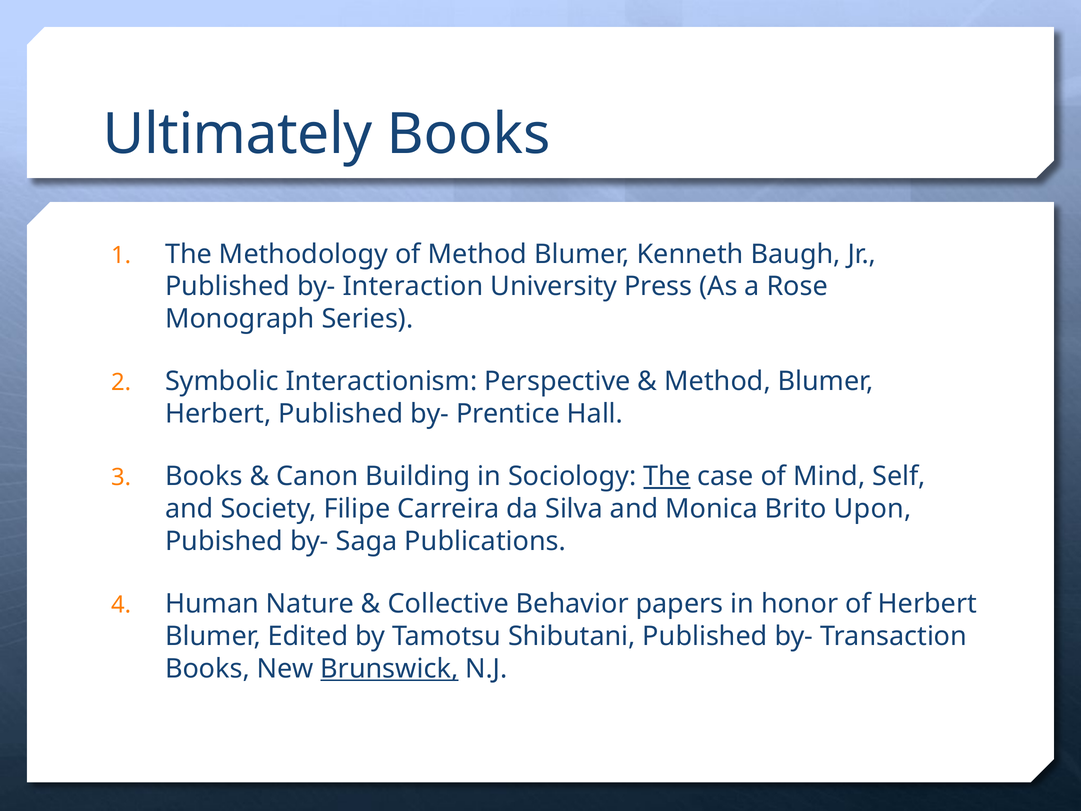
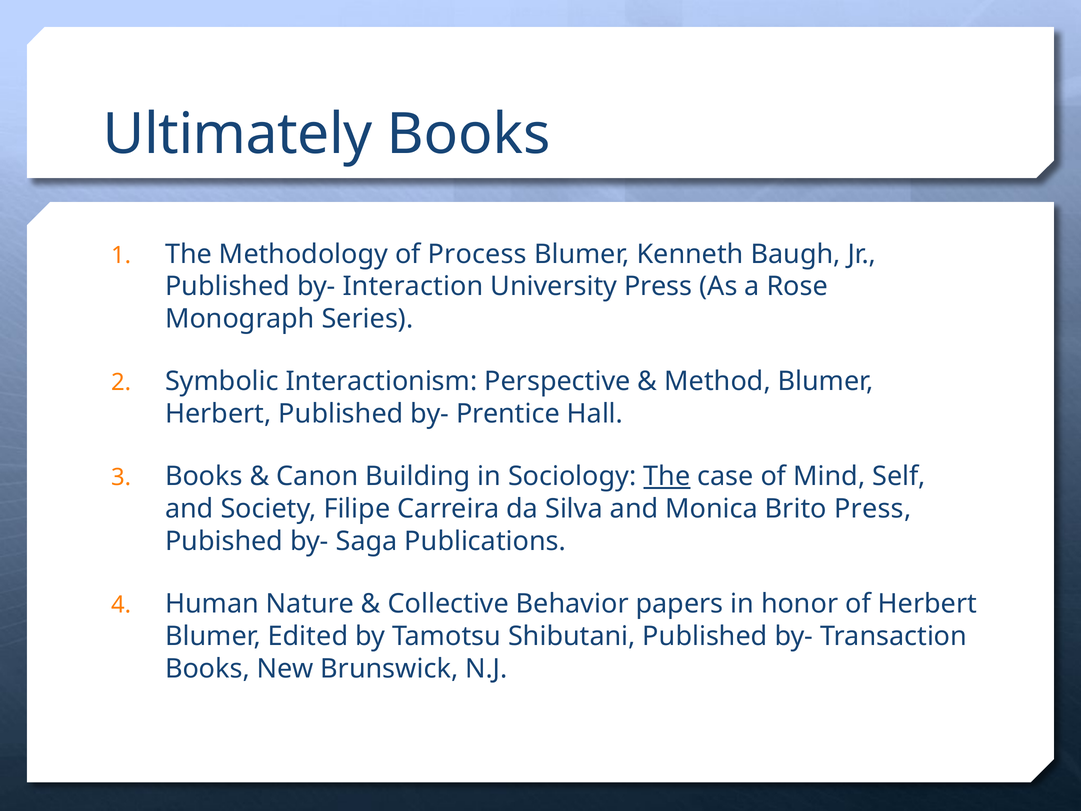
of Method: Method -> Process (477, 254)
Brito Upon: Upon -> Press (873, 509)
Brunswick underline: present -> none (389, 668)
